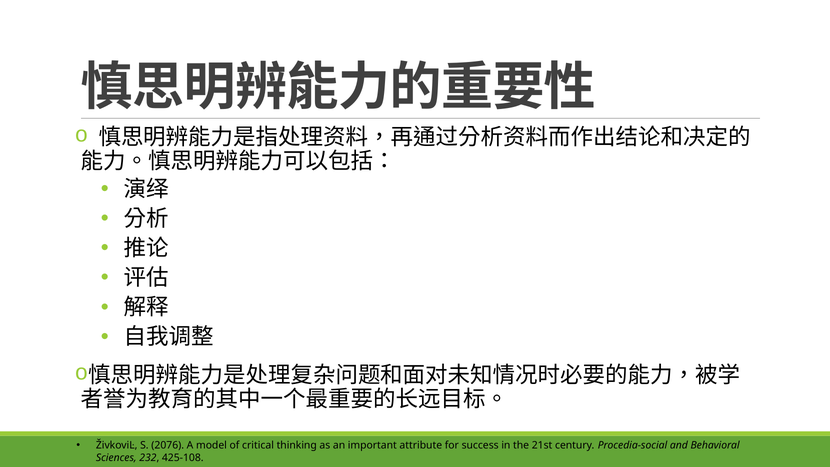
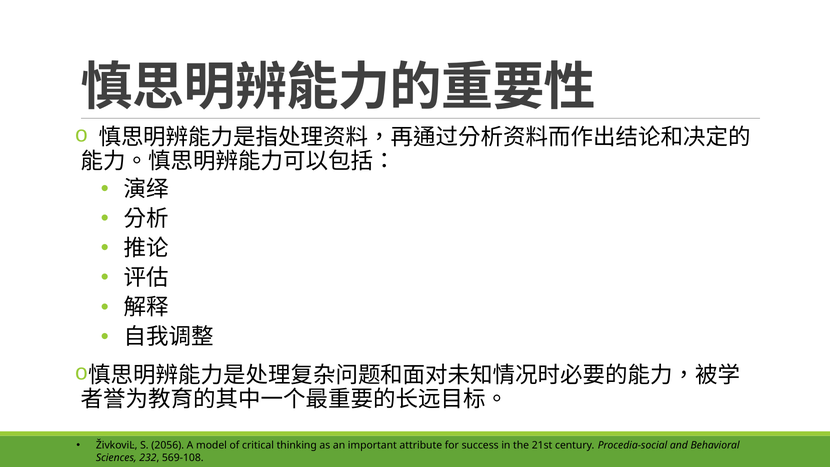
2076: 2076 -> 2056 (168, 445)
425-108: 425-108 -> 569-108 (183, 458)
